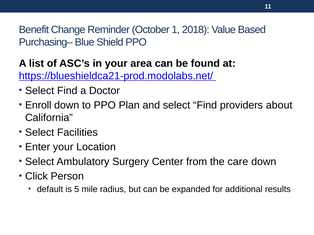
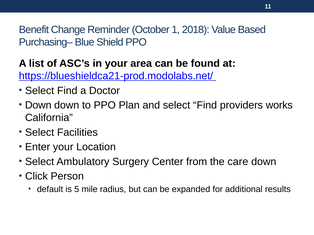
Enroll: Enroll -> Down (38, 105)
about: about -> works (279, 105)
